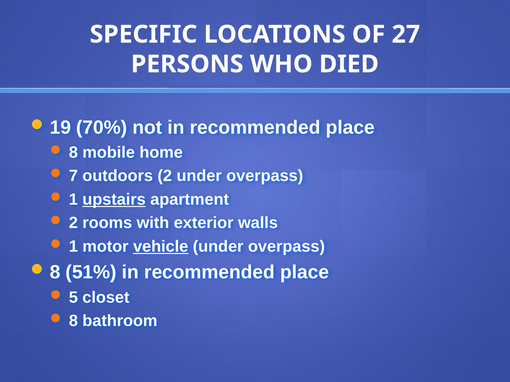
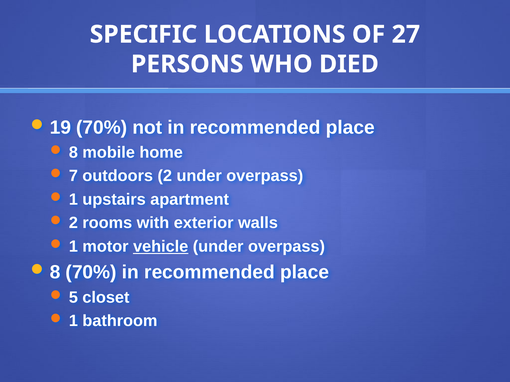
upstairs underline: present -> none (114, 200)
51%: 51% -> 70% (91, 273)
8: 8 -> 1 (73, 321)
